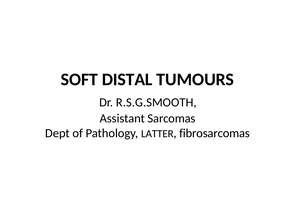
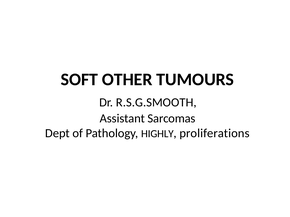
DISTAL: DISTAL -> OTHER (127, 80)
LATTER: LATTER -> HIGHLY (157, 134)
fibrosarcomas: fibrosarcomas -> proliferations (214, 134)
